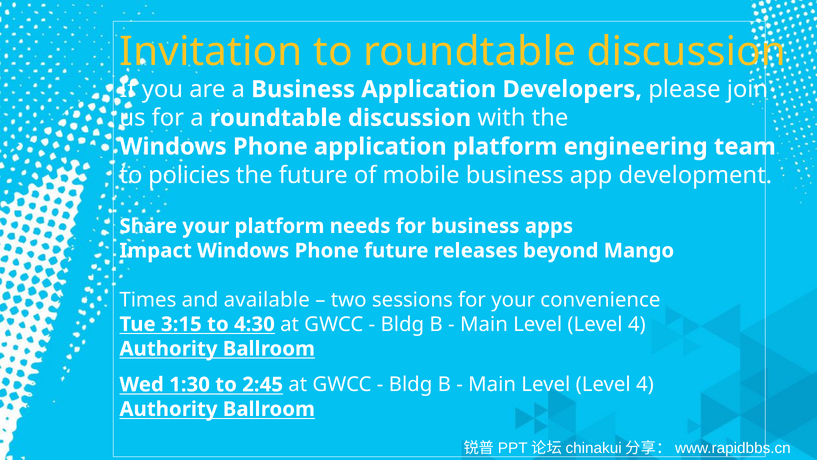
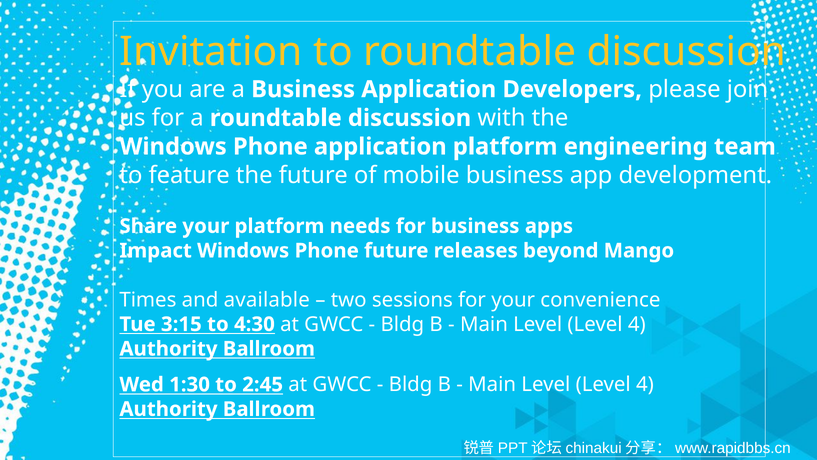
policies: policies -> feature (189, 175)
